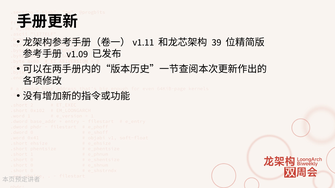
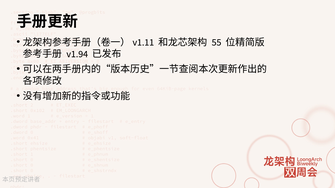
39: 39 -> 55 (216, 42)
v1.09: v1.09 -> v1.94 (77, 54)
